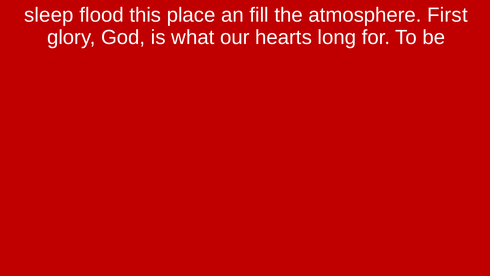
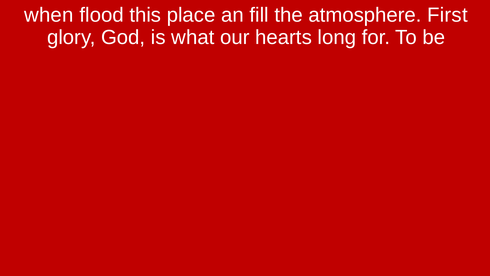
sleep: sleep -> when (49, 15)
